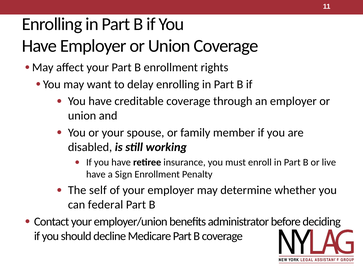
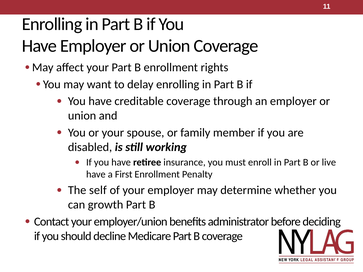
Sign: Sign -> First (124, 175)
federal: federal -> growth (106, 205)
